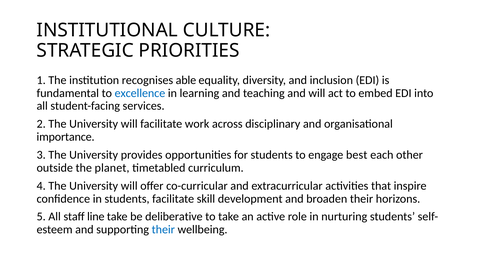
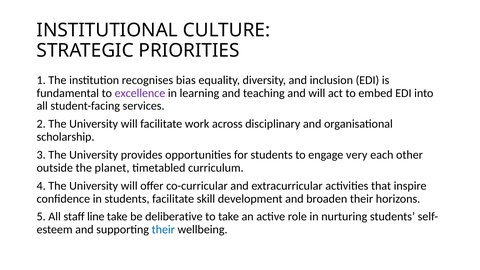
able: able -> bias (186, 80)
excellence colour: blue -> purple (140, 93)
importance: importance -> scholarship (66, 137)
best: best -> very (357, 155)
